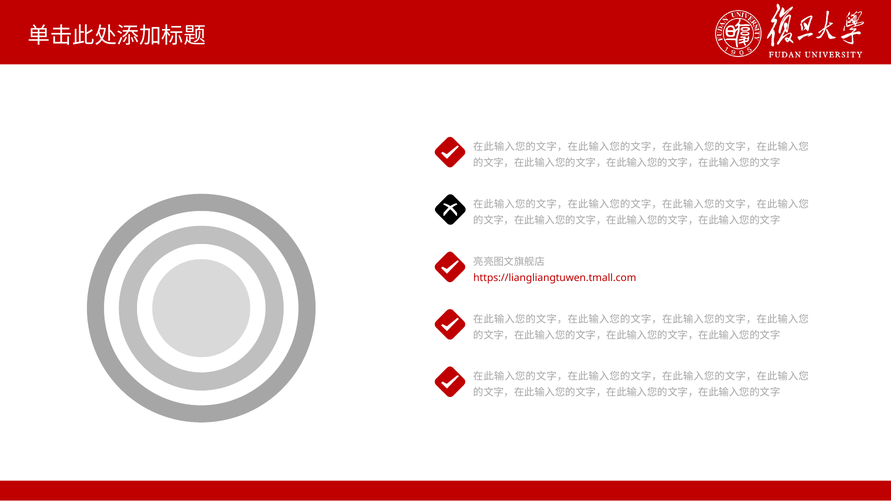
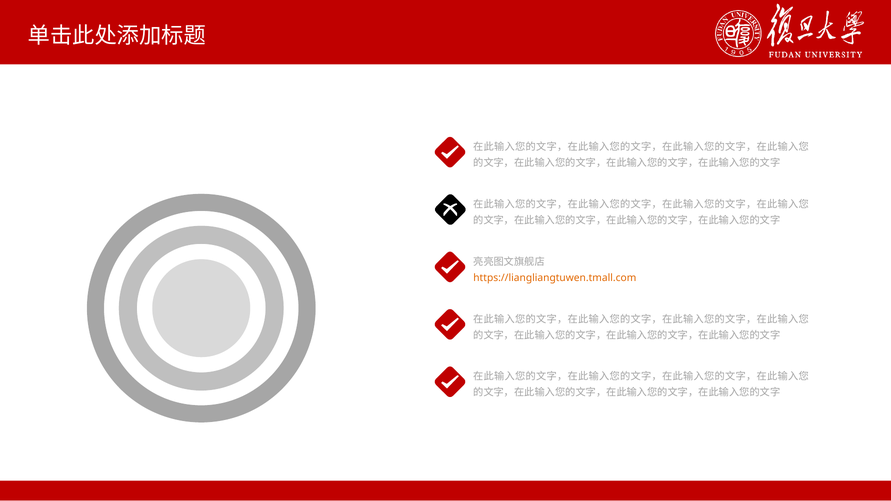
https://liangliangtuwen.tmall.com colour: red -> orange (555, 278)
